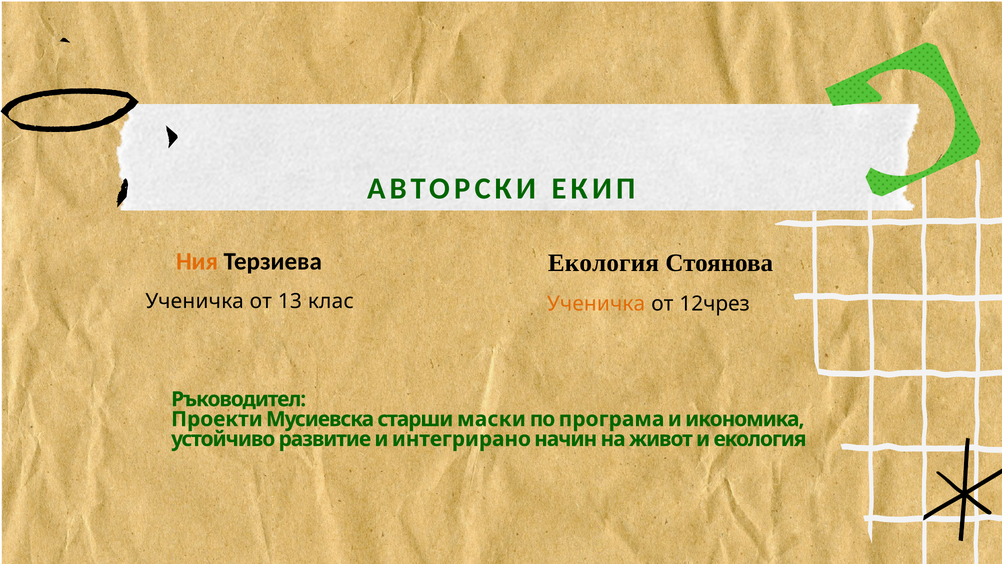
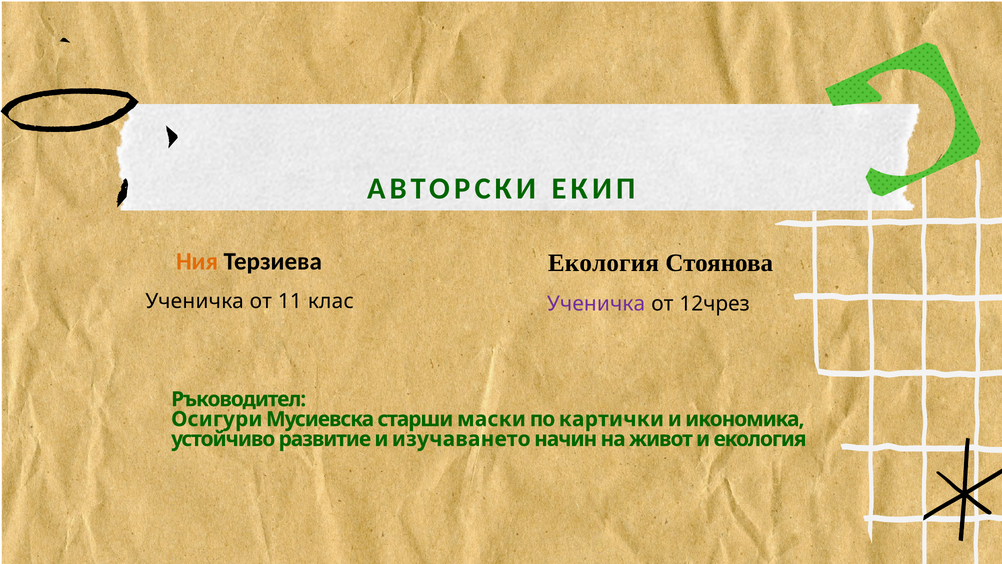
13: 13 -> 11 (290, 301)
Ученичка colour: orange -> purple (596, 304)
Проекти: Проекти -> Осигури (217, 419)
програма: програма -> картички (611, 419)
интегрирано: интегрирано -> изучаването (461, 439)
